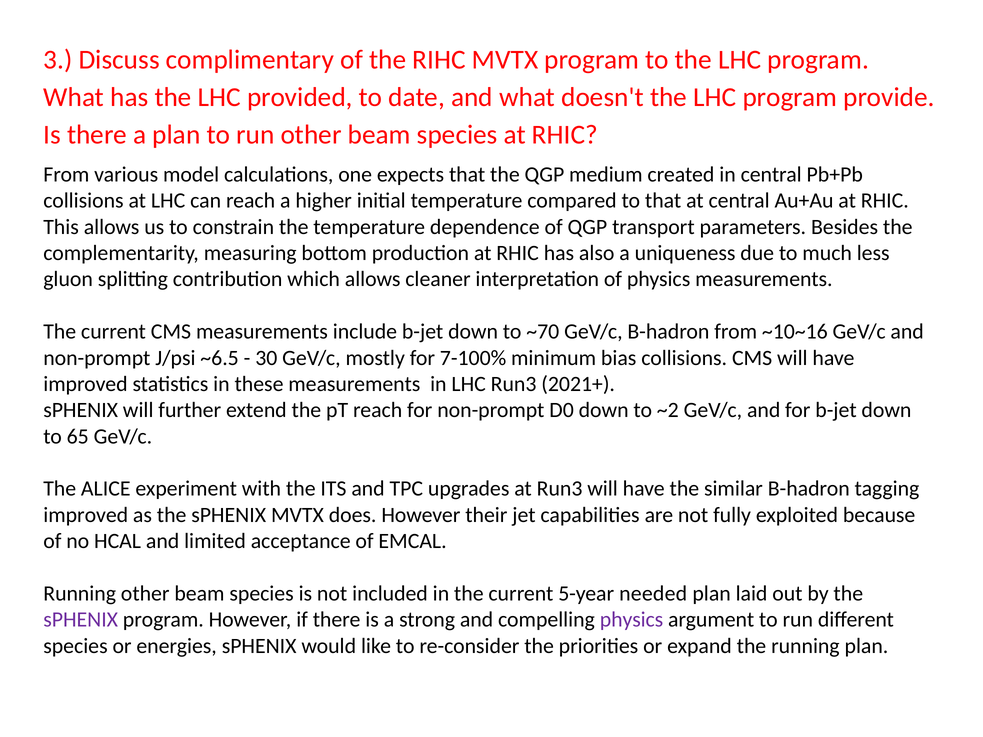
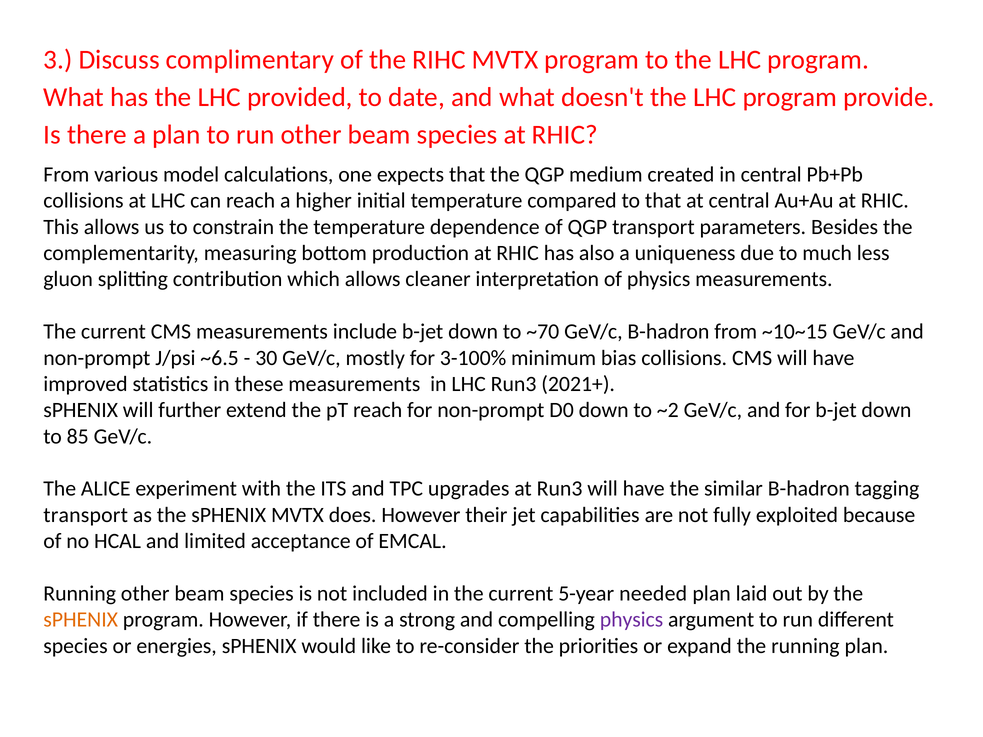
~10~16: ~10~16 -> ~10~15 (795, 332)
7-100%: 7-100% -> 3-100% (473, 358)
65: 65 -> 85 (78, 437)
improved: improved -> transport (86, 515)
sPHENIX colour: purple -> orange (81, 620)
